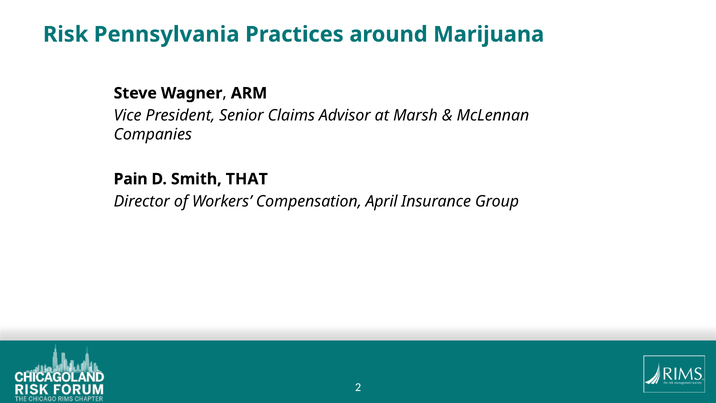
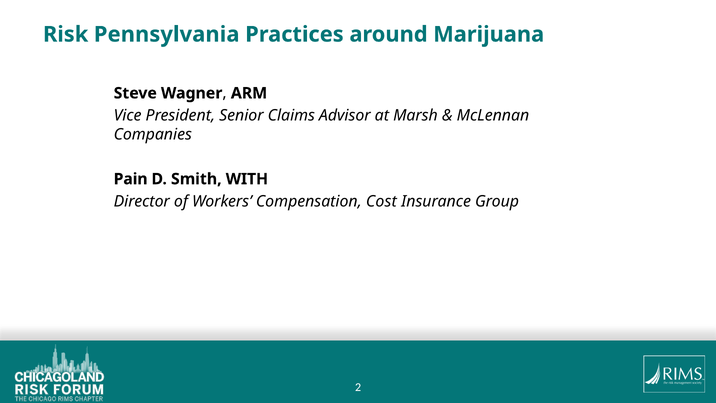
THAT: THAT -> WITH (247, 179)
April: April -> Cost (381, 201)
